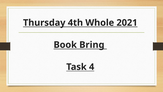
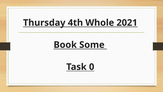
Bring: Bring -> Some (92, 45)
4: 4 -> 0 (92, 67)
